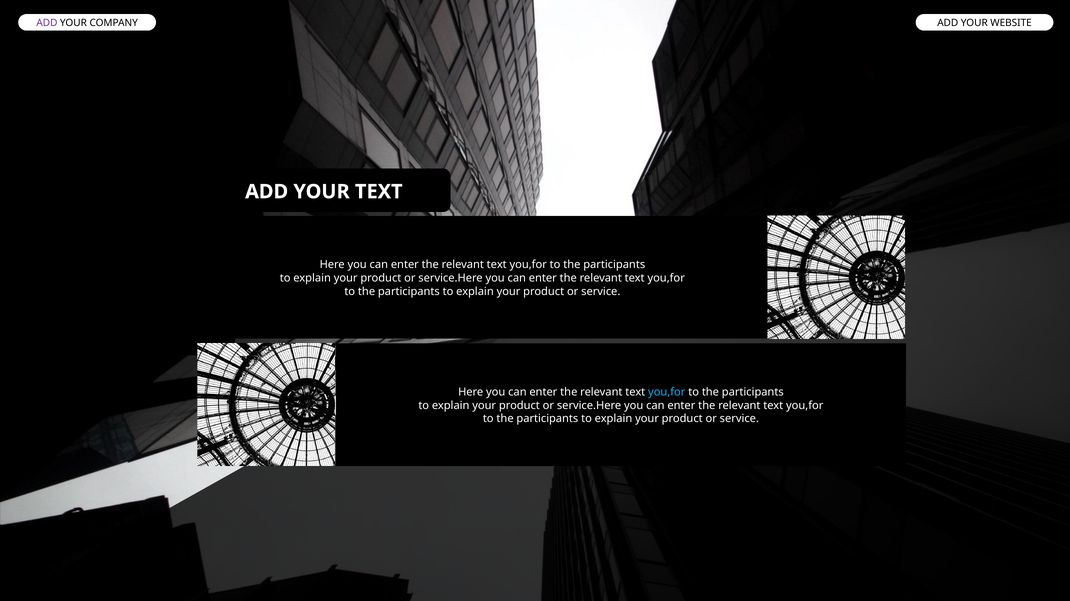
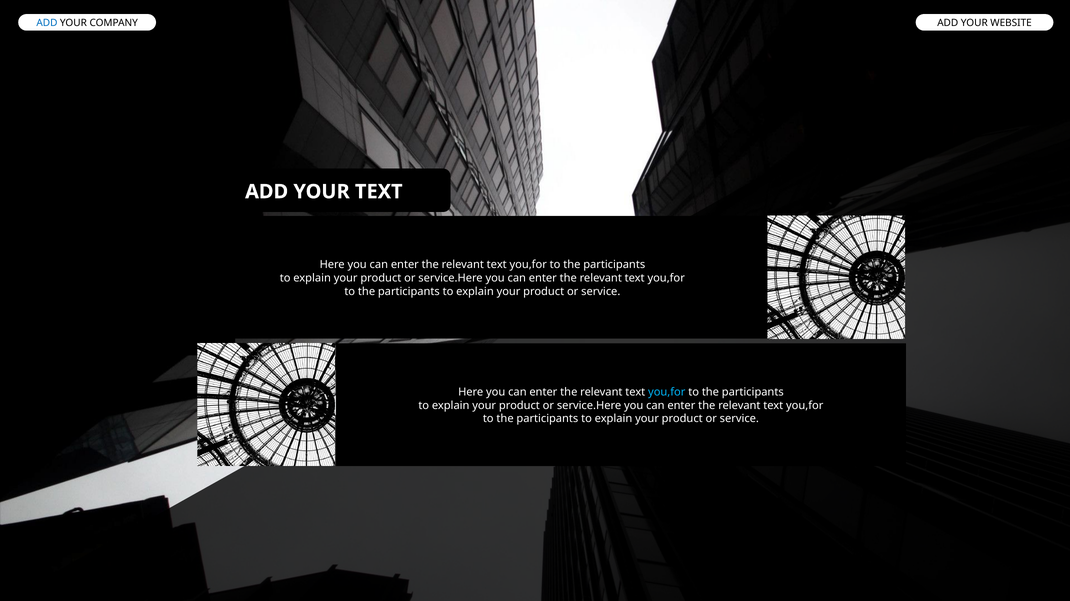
ADD colour: purple -> blue (47, 23)
